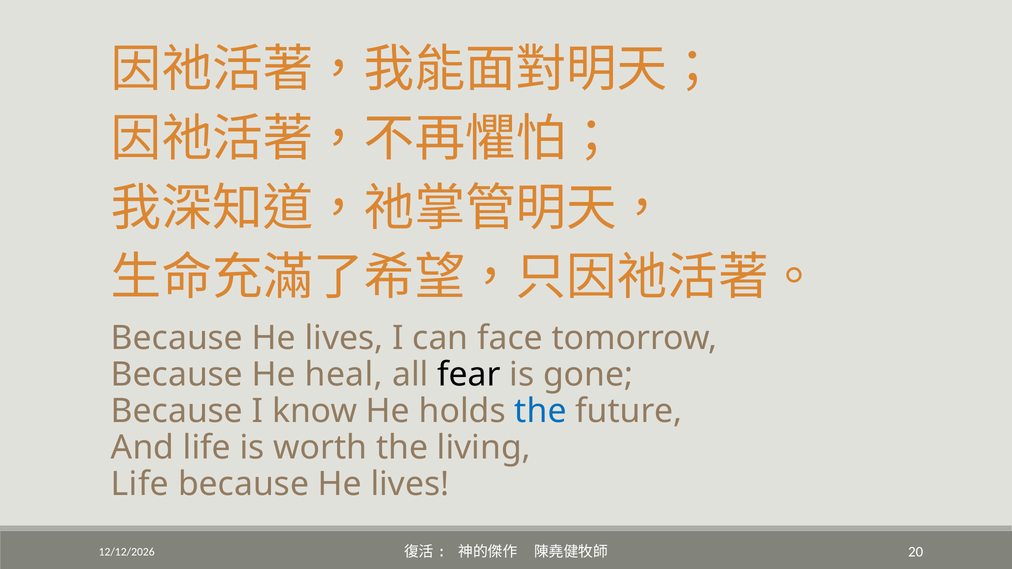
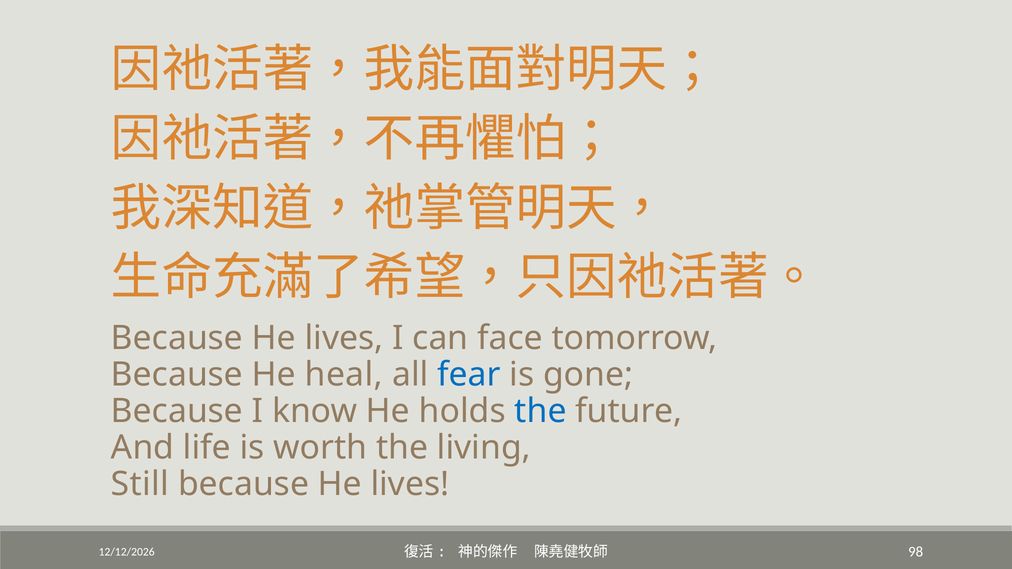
fear colour: black -> blue (469, 375)
Life: Life -> Still (140, 484)
20: 20 -> 98 (916, 552)
